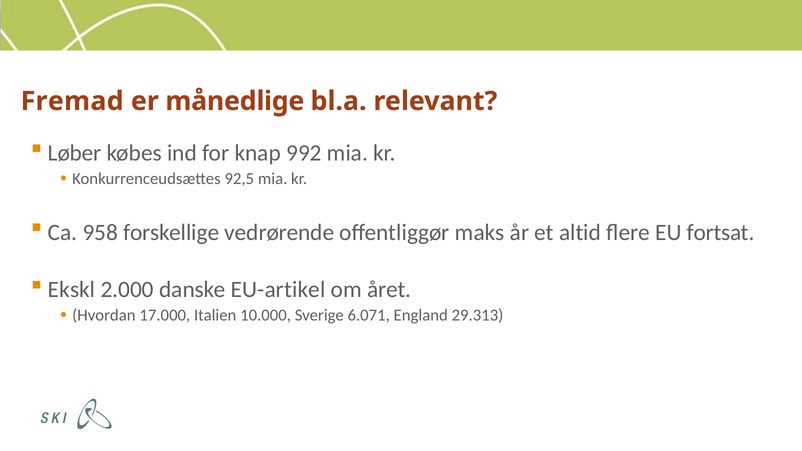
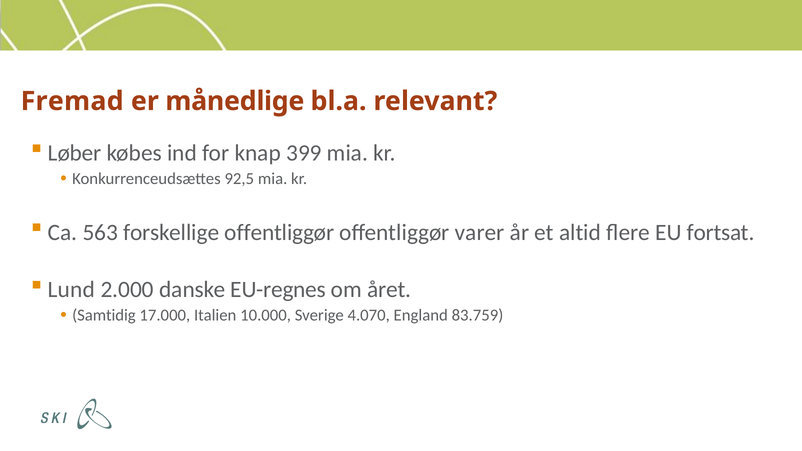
992: 992 -> 399 (304, 153)
958: 958 -> 563 (100, 233)
forskellige vedrørende: vedrørende -> offentliggør (279, 233)
maks: maks -> varer (480, 233)
Ekskl: Ekskl -> Lund (72, 290)
EU-artikel: EU-artikel -> EU-regnes (278, 290)
Hvordan: Hvordan -> Samtidig (104, 315)
6.071: 6.071 -> 4.070 (369, 315)
29.313: 29.313 -> 83.759 (477, 315)
